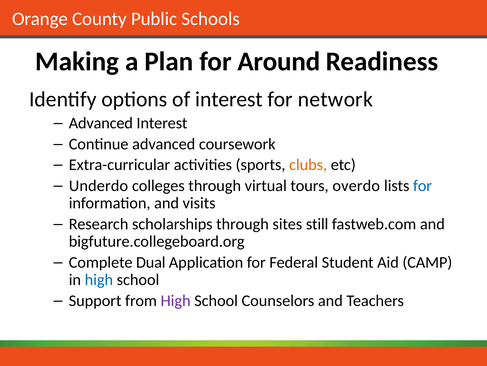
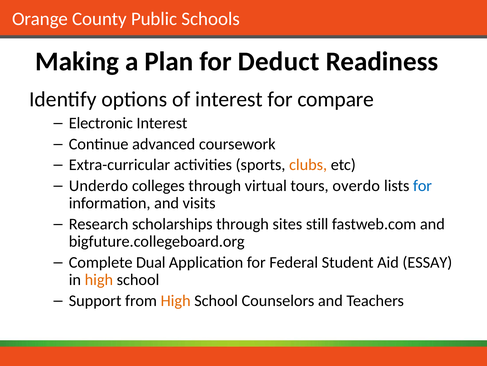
Around: Around -> Deduct (279, 62)
network: network -> compare (336, 99)
Advanced: Advanced -> Electronic (101, 123)
CAMP: CAMP -> ESSAY (427, 262)
high colour: blue -> orange (99, 279)
High colour: purple -> orange (176, 300)
